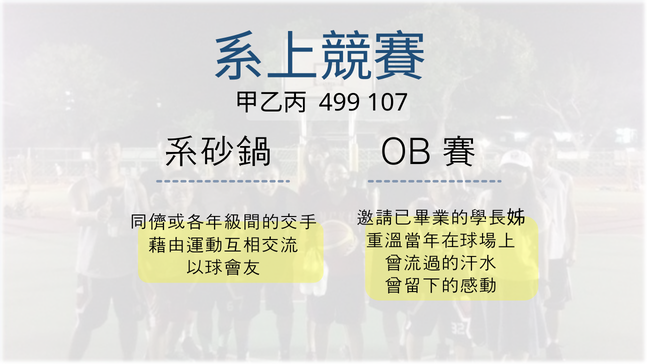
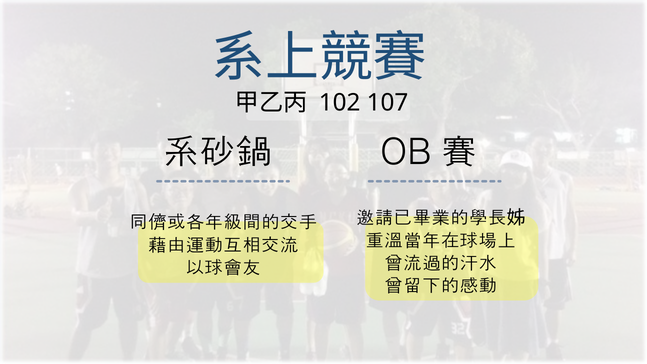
499: 499 -> 102 (340, 103)
